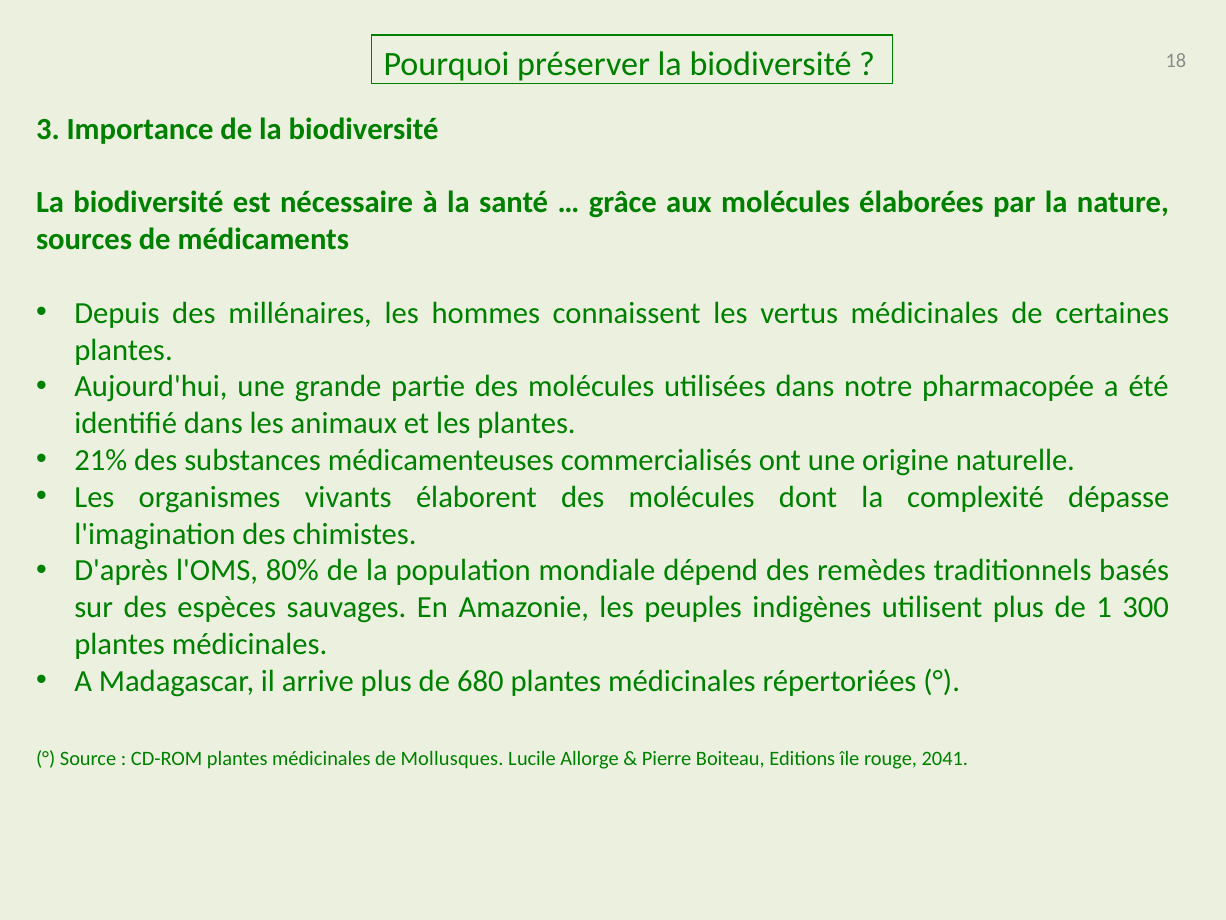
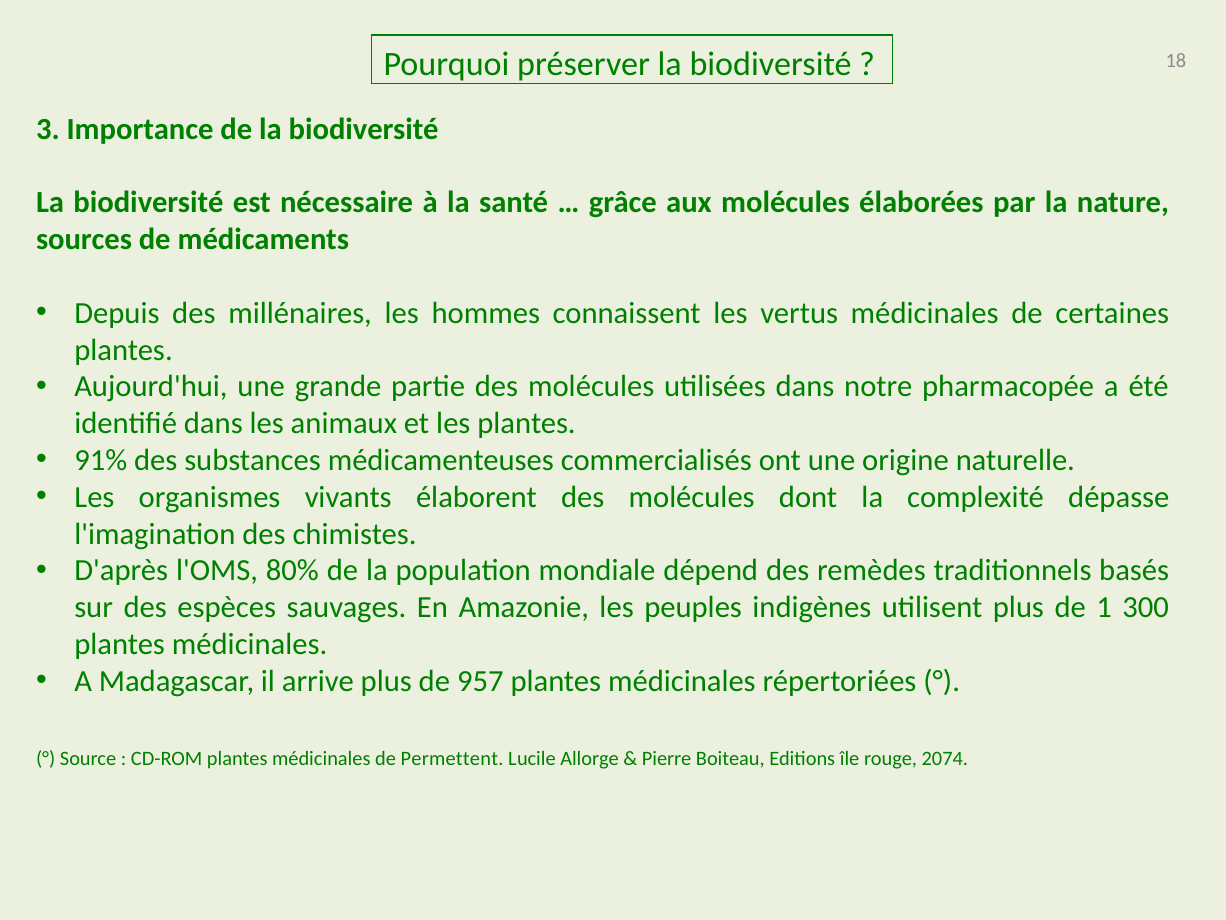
21%: 21% -> 91% (101, 460)
680: 680 -> 957 (480, 681)
Mollusques: Mollusques -> Permettent (452, 758)
2041: 2041 -> 2074 (945, 758)
